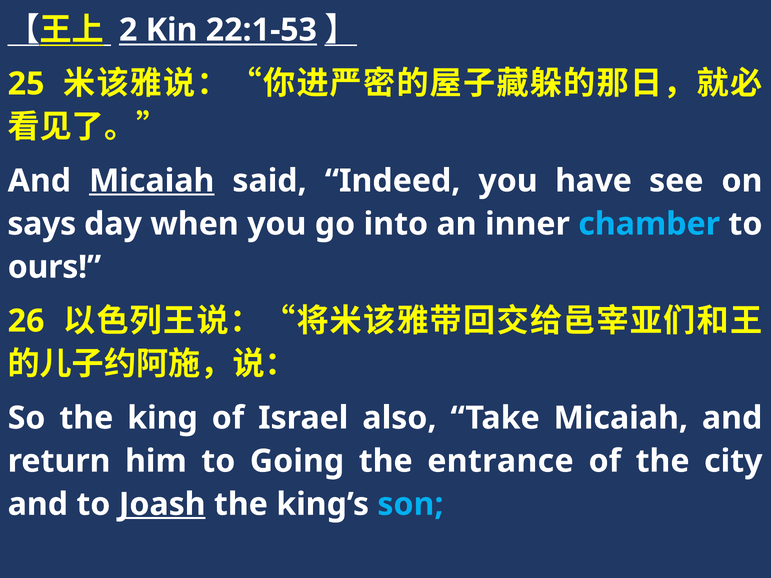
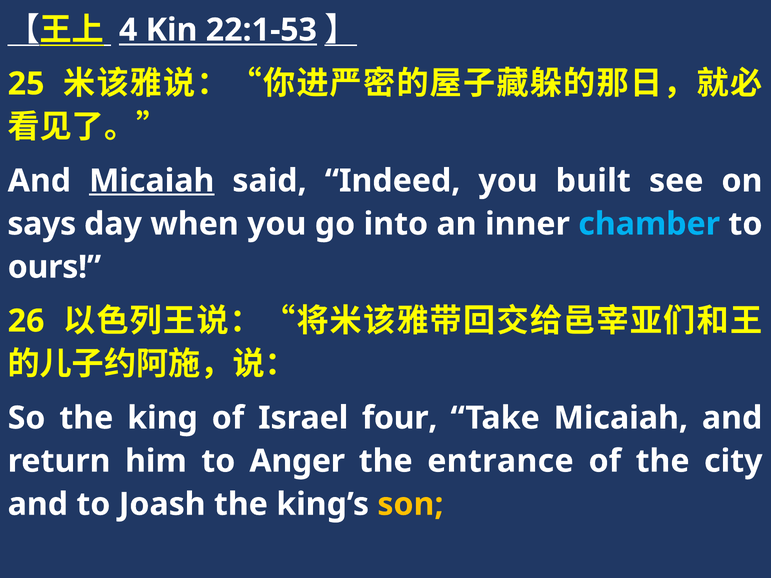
2: 2 -> 4 (128, 30)
have: have -> built (593, 181)
also: also -> four (400, 418)
Going: Going -> Anger (297, 461)
Joash underline: present -> none (162, 504)
son colour: light blue -> yellow (410, 504)
